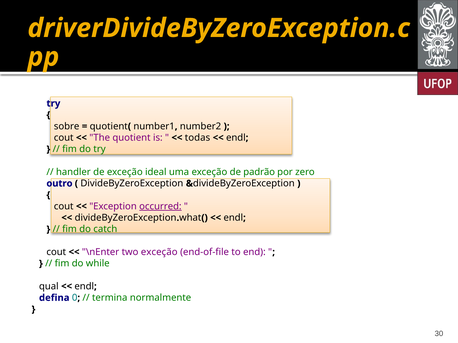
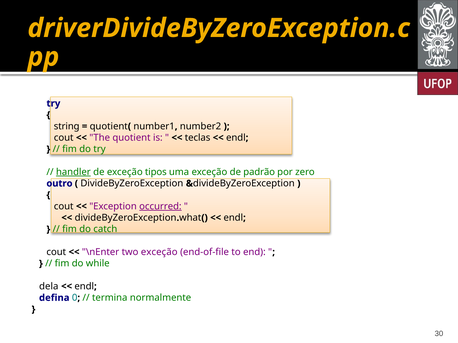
sobre: sobre -> string (67, 126)
todas: todas -> teclas (198, 138)
handler underline: none -> present (73, 172)
ideal: ideal -> tipos (156, 172)
qual: qual -> dela (49, 287)
